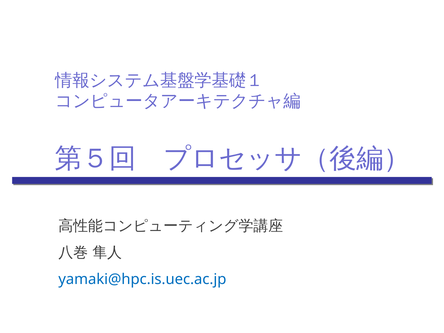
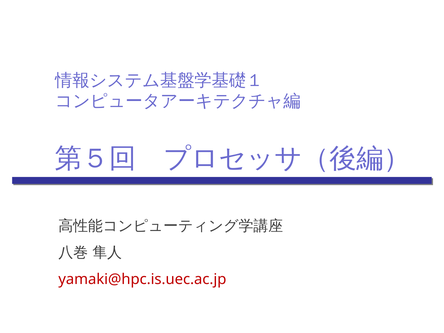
yamaki@hpc.is.uec.ac.jp colour: blue -> red (142, 279)
